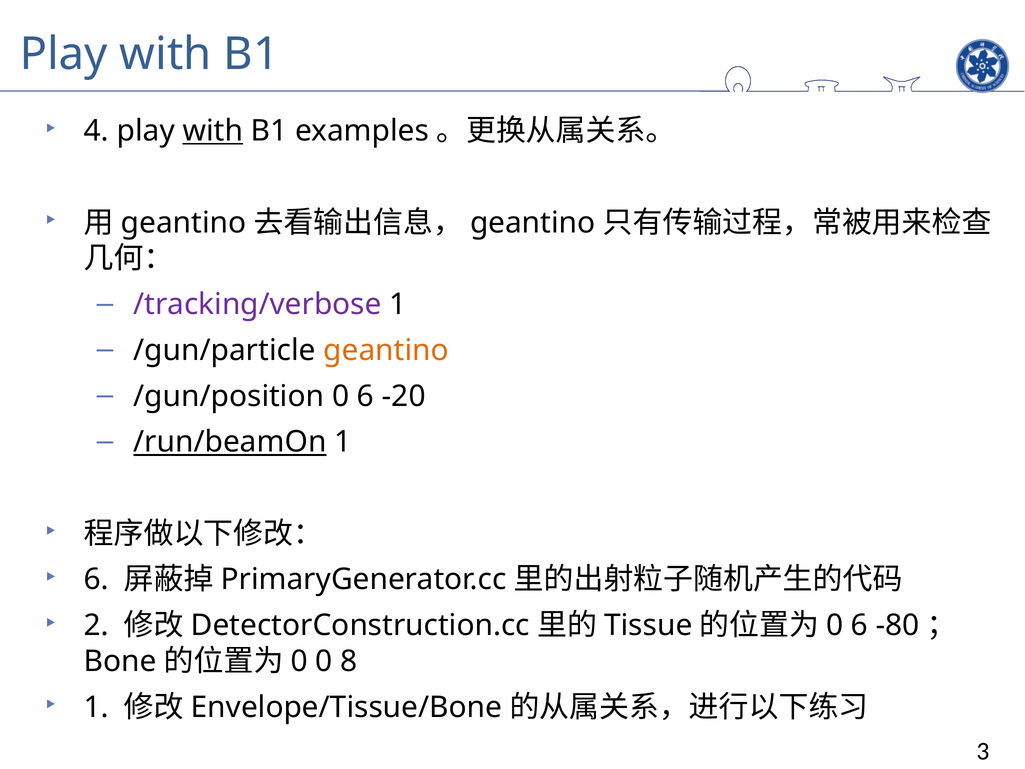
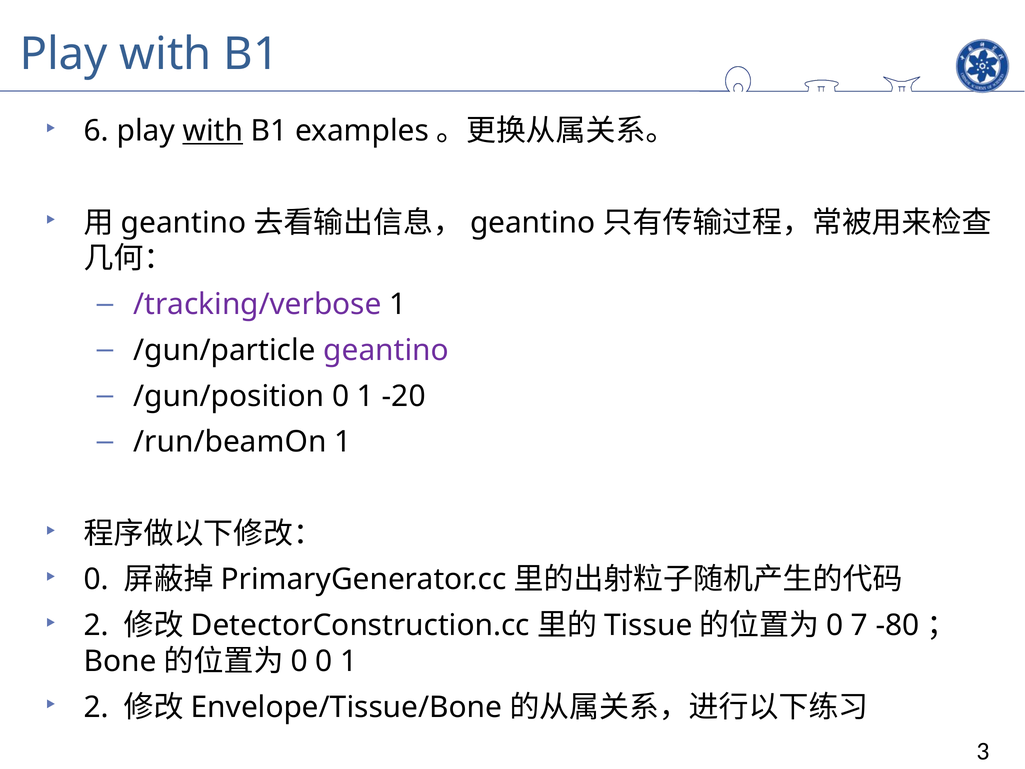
4: 4 -> 6 (96, 131)
geantino colour: orange -> purple (386, 350)
/gun/position 0 6: 6 -> 1 (366, 396)
/run/beamOn underline: present -> none (230, 442)
6: 6 -> 0 (96, 579)
6: 6 -> 7 (859, 625)
0 0 8: 8 -> 1 (349, 661)
1: 1 -> 2 (96, 707)
